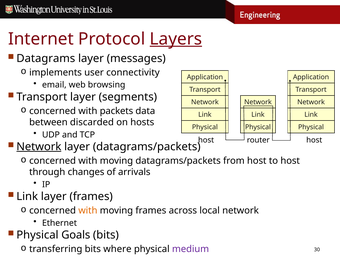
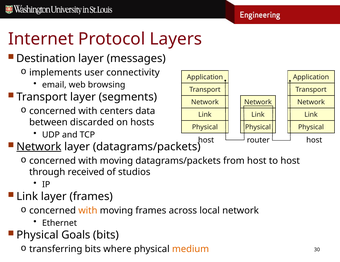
Layers underline: present -> none (176, 39)
Datagrams: Datagrams -> Destination (46, 59)
packets: packets -> centers (116, 111)
changes: changes -> received (86, 173)
arrivals: arrivals -> studios (134, 173)
medium colour: purple -> orange (191, 250)
